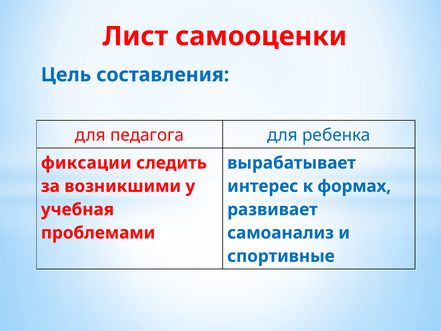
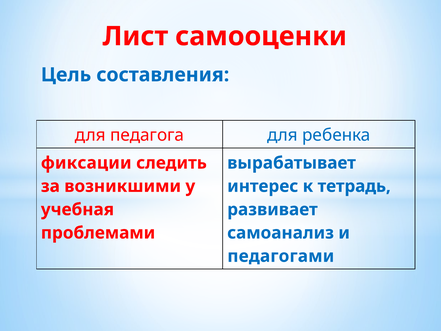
формах: формах -> тетрадь (354, 186)
спортивные: спортивные -> педагогами (281, 256)
